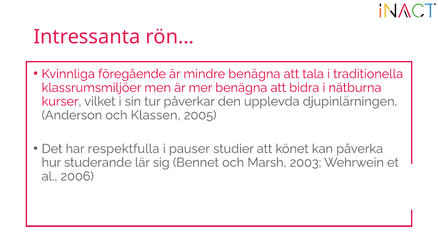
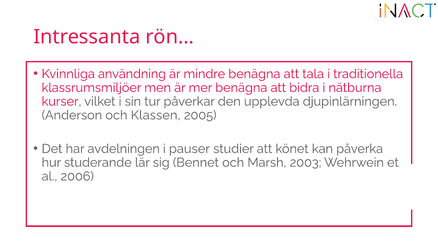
föregående: föregående -> användning (132, 74)
respektfulla: respektfulla -> avdelningen (124, 149)
